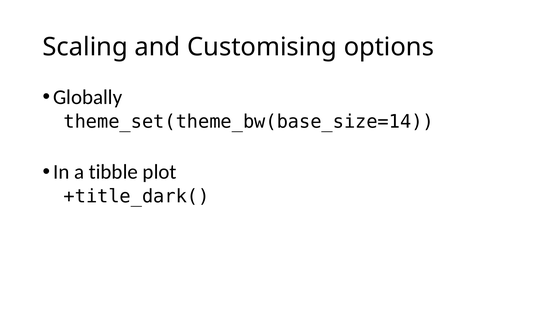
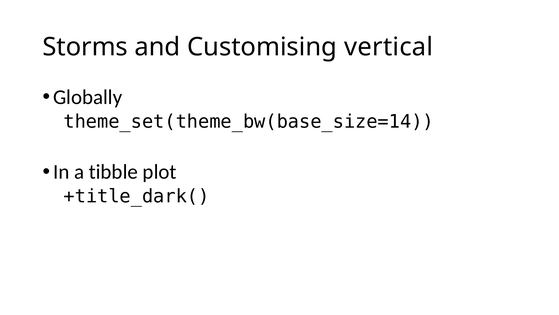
Scaling: Scaling -> Storms (85, 47)
options: options -> vertical (389, 47)
